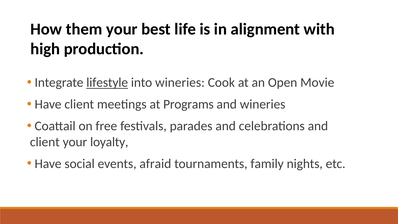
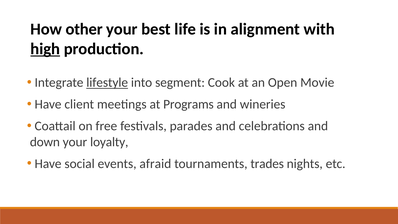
them: them -> other (84, 29)
high underline: none -> present (45, 49)
into wineries: wineries -> segment (180, 83)
client: client -> down (45, 142)
family: family -> trades (267, 164)
